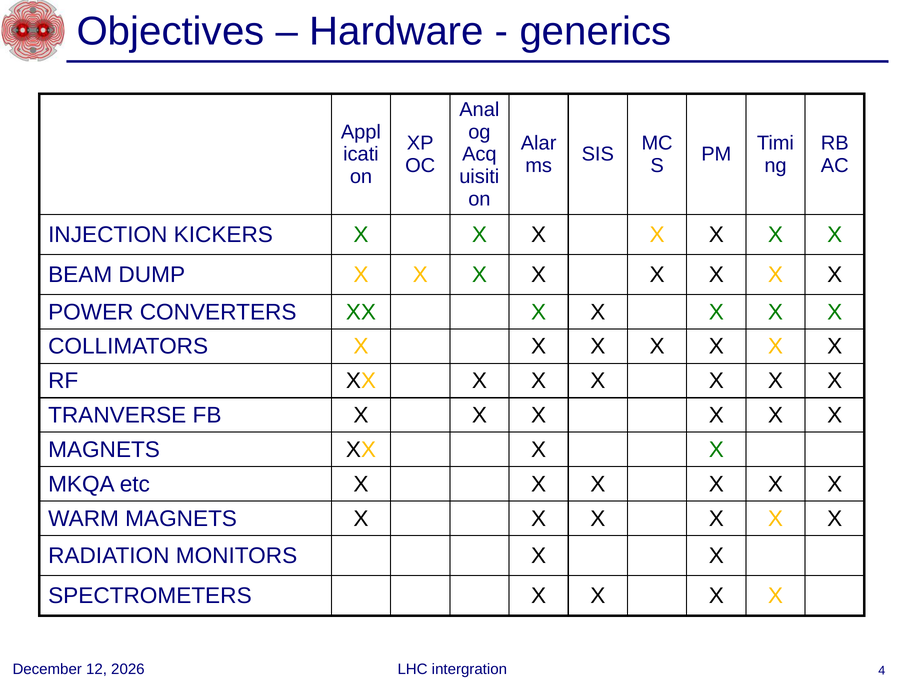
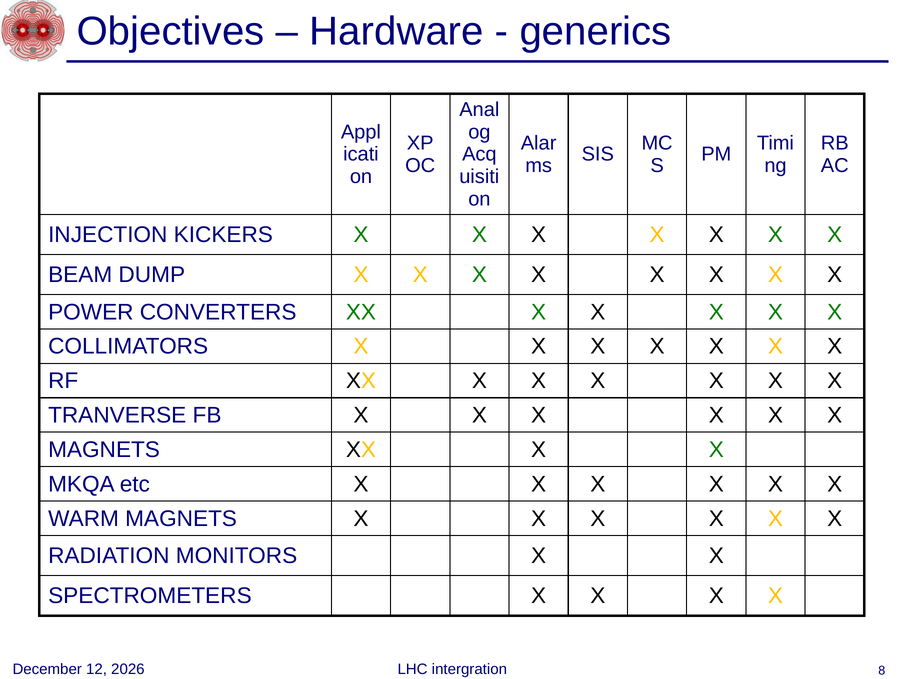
4: 4 -> 8 (882, 670)
